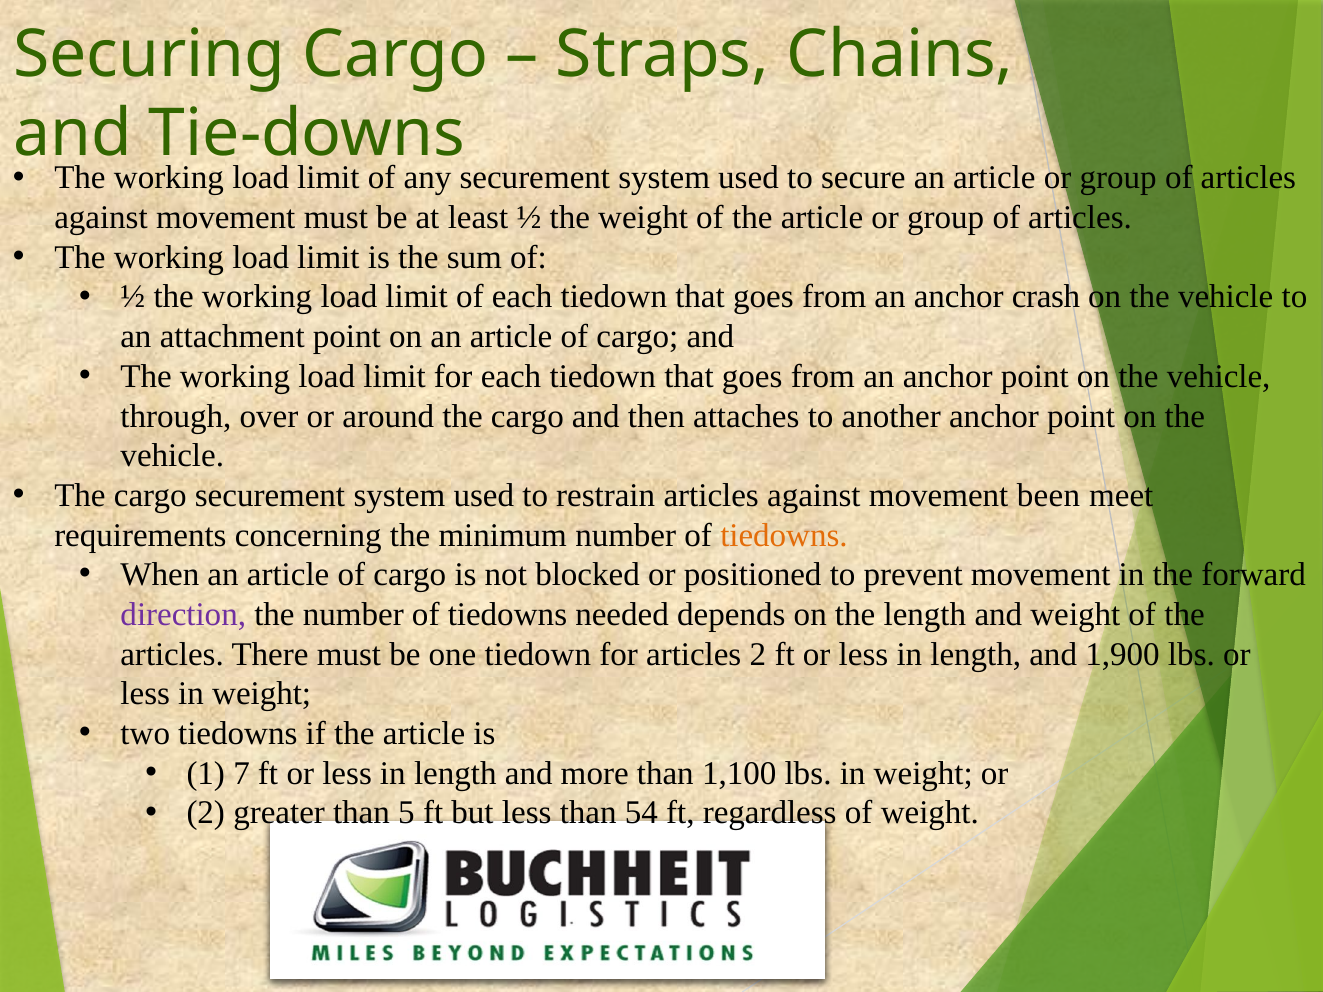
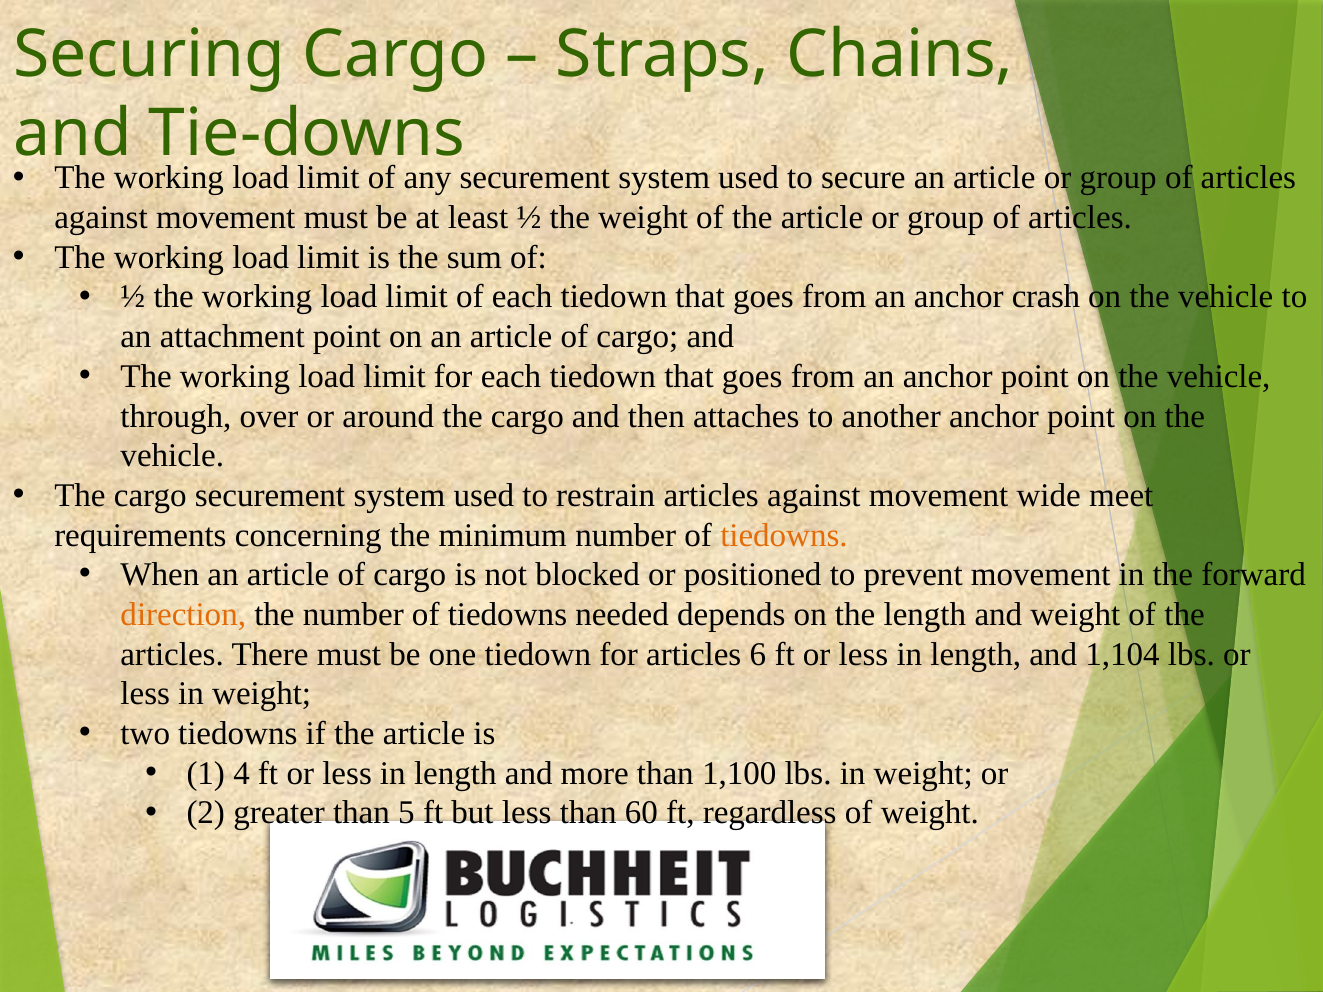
been: been -> wide (1049, 496)
direction colour: purple -> orange (183, 615)
articles 2: 2 -> 6 (758, 654)
1,900: 1,900 -> 1,104 (1123, 654)
7: 7 -> 4 (242, 773)
54: 54 -> 60 (641, 813)
